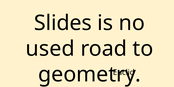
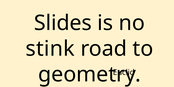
used: used -> stink (50, 49)
